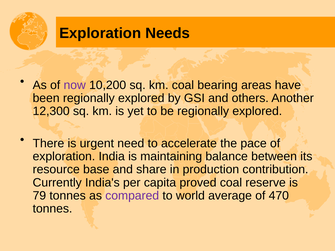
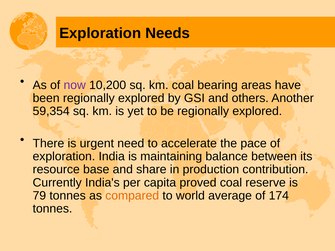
12,300: 12,300 -> 59,354 (51, 111)
compared colour: purple -> orange (132, 196)
470: 470 -> 174 (279, 196)
